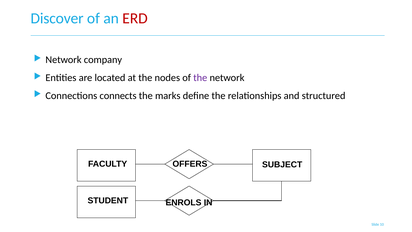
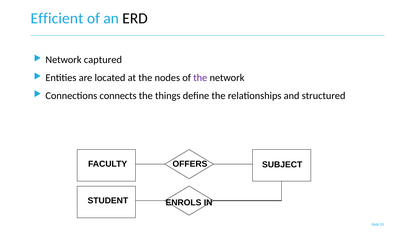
Discover: Discover -> Efficient (57, 18)
ERD colour: red -> black (135, 18)
company: company -> captured (103, 60)
marks: marks -> things (168, 96)
